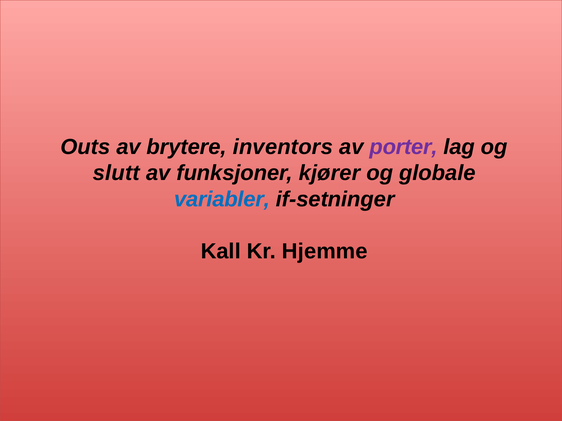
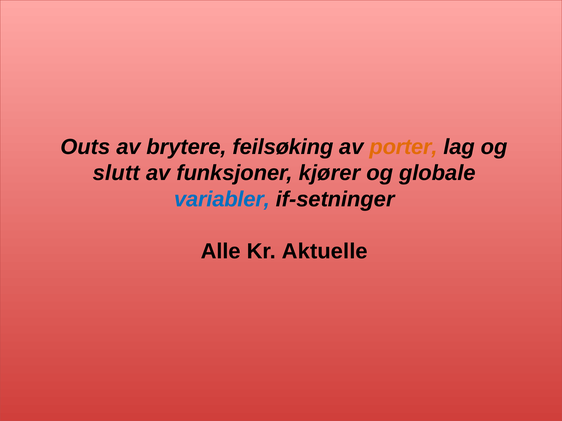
inventors: inventors -> feilsøking (283, 147)
porter colour: purple -> orange (404, 147)
Kall: Kall -> Alle (221, 252)
Hjemme: Hjemme -> Aktuelle (325, 252)
